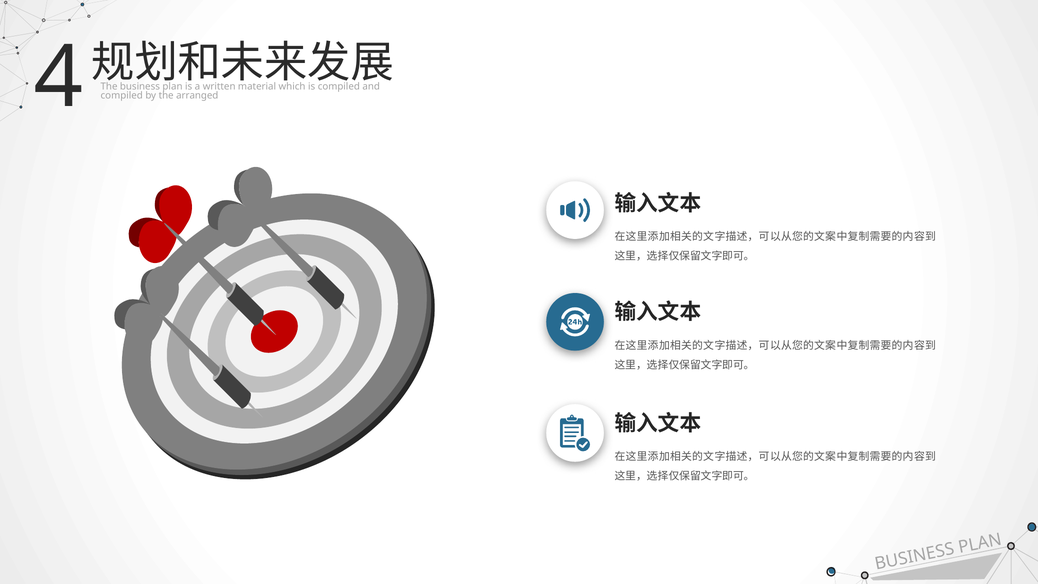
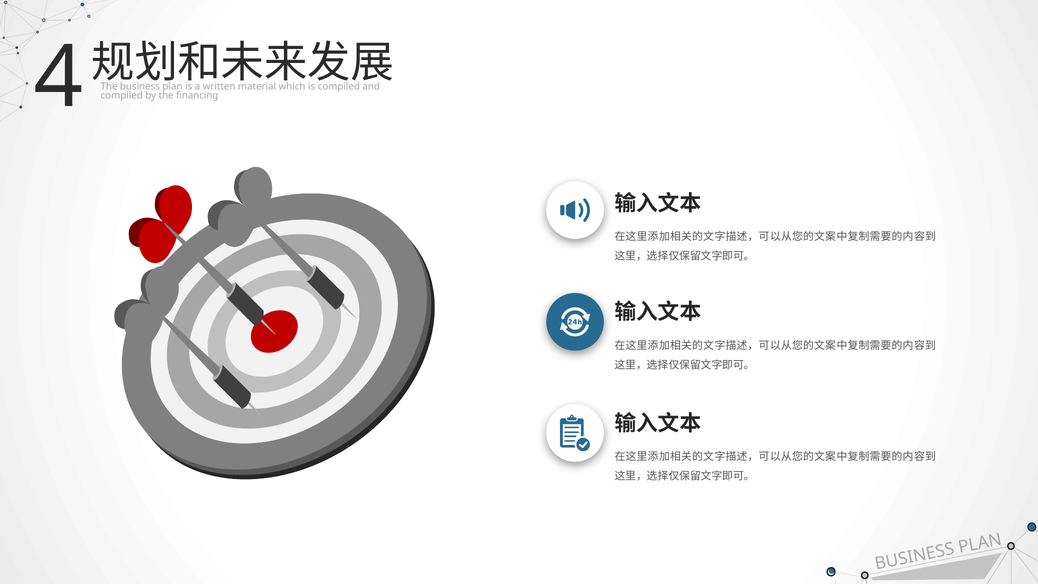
arranged: arranged -> financing (197, 96)
